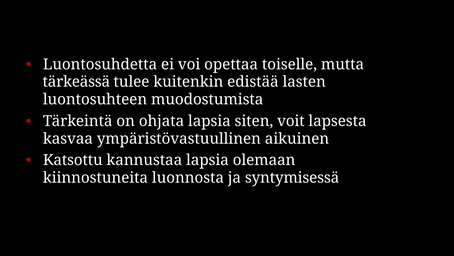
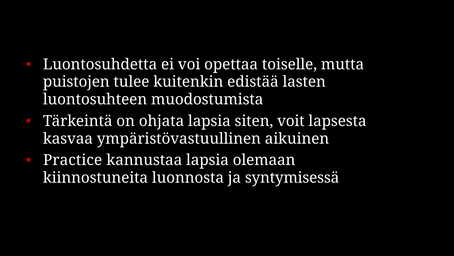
tärkeässä: tärkeässä -> puistojen (76, 82)
Katsottu: Katsottu -> Practice (73, 160)
